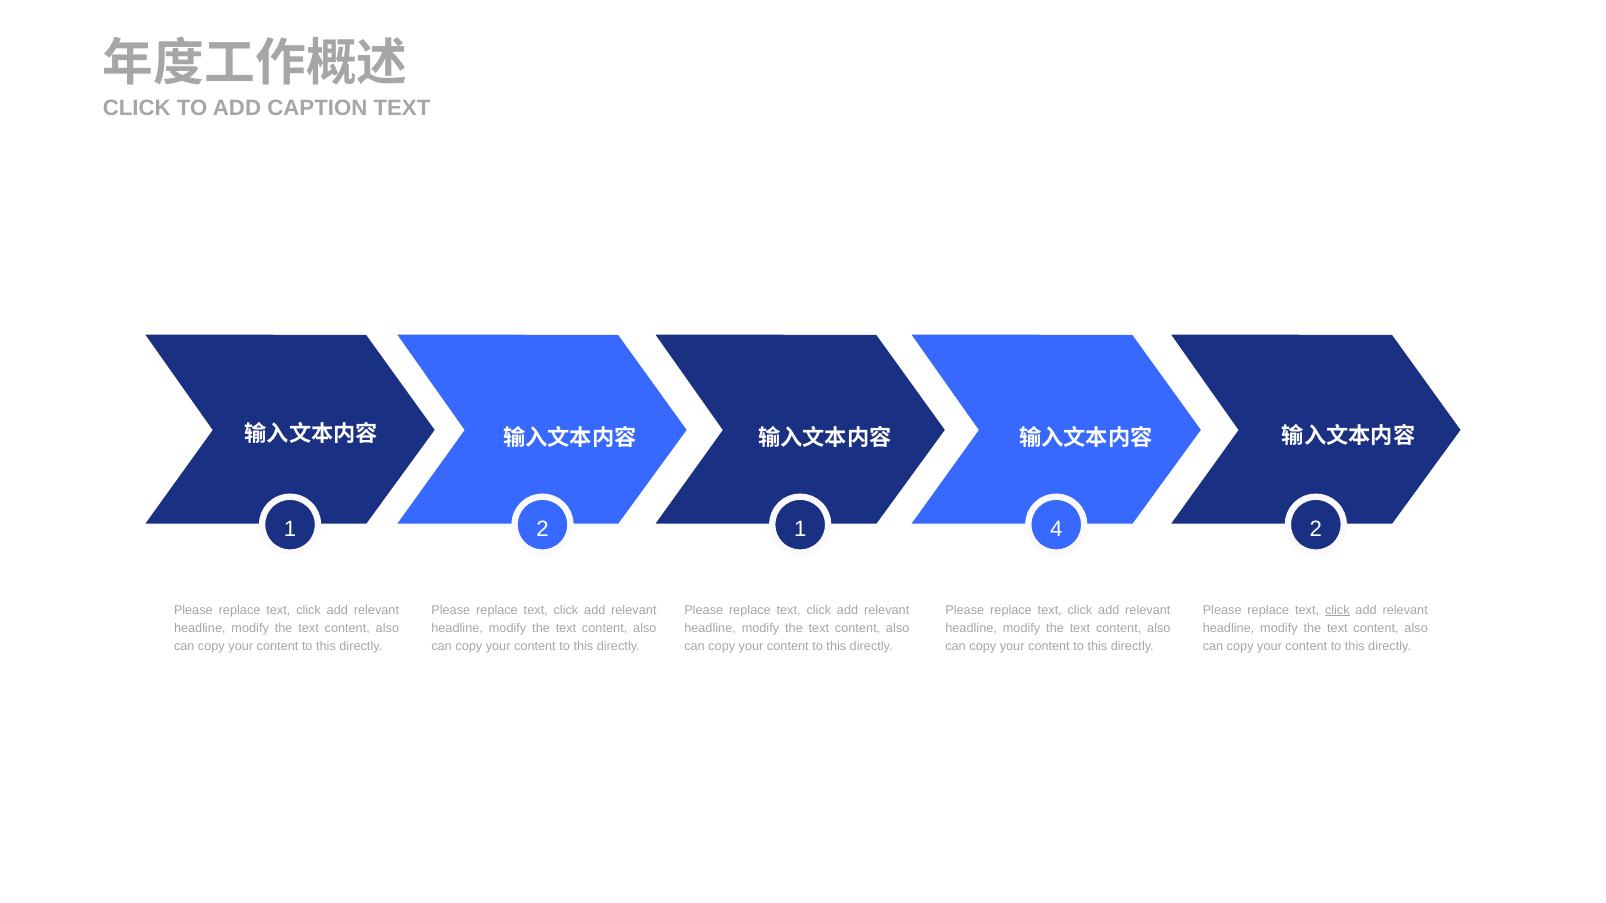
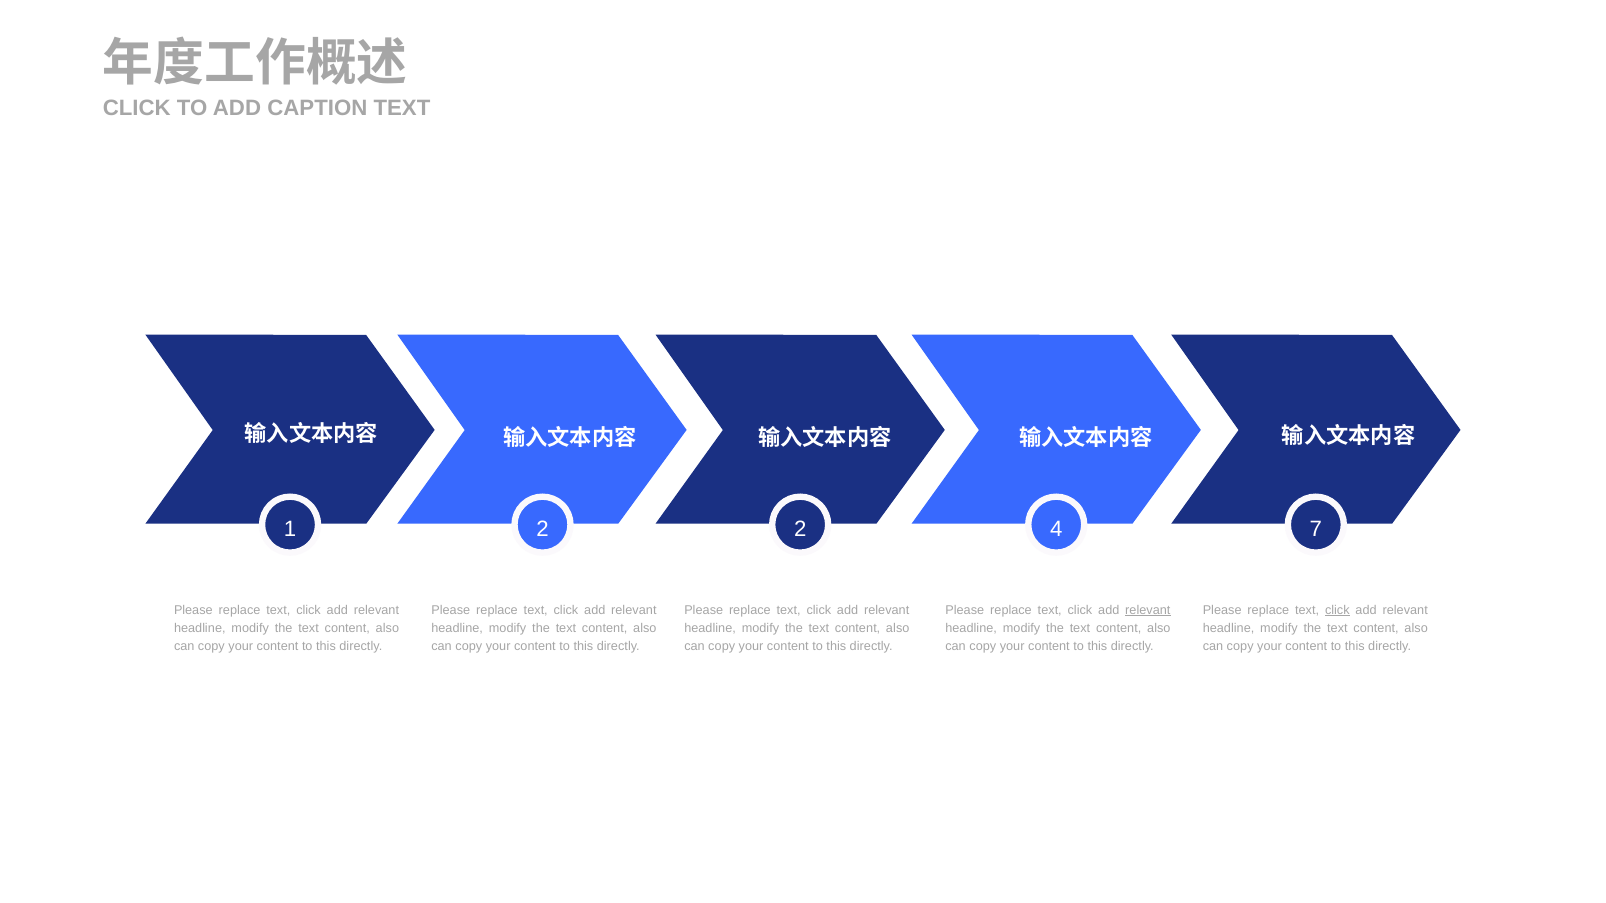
2 1: 1 -> 2 (800, 529)
4 2: 2 -> 7 (1316, 529)
relevant underline: none -> present (1148, 610)
